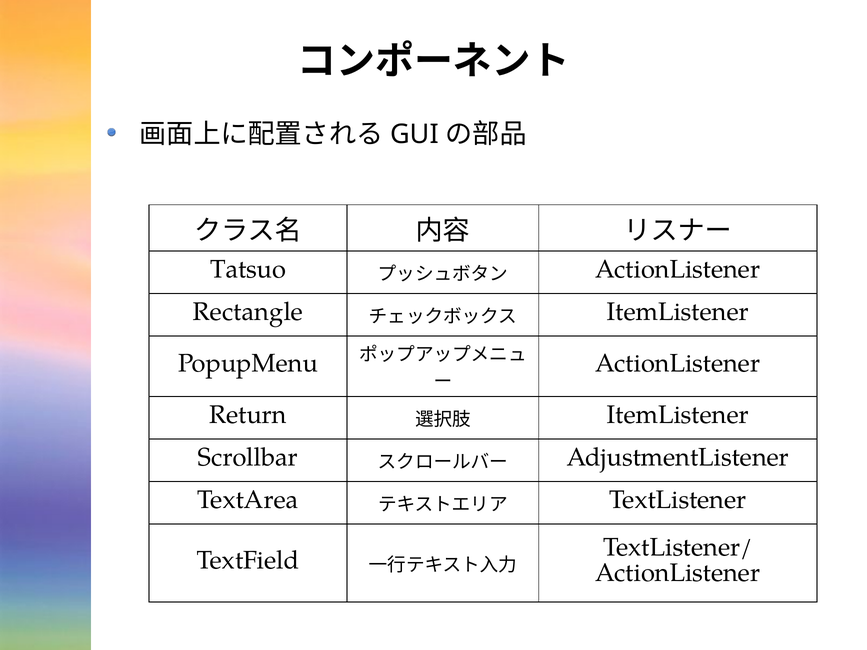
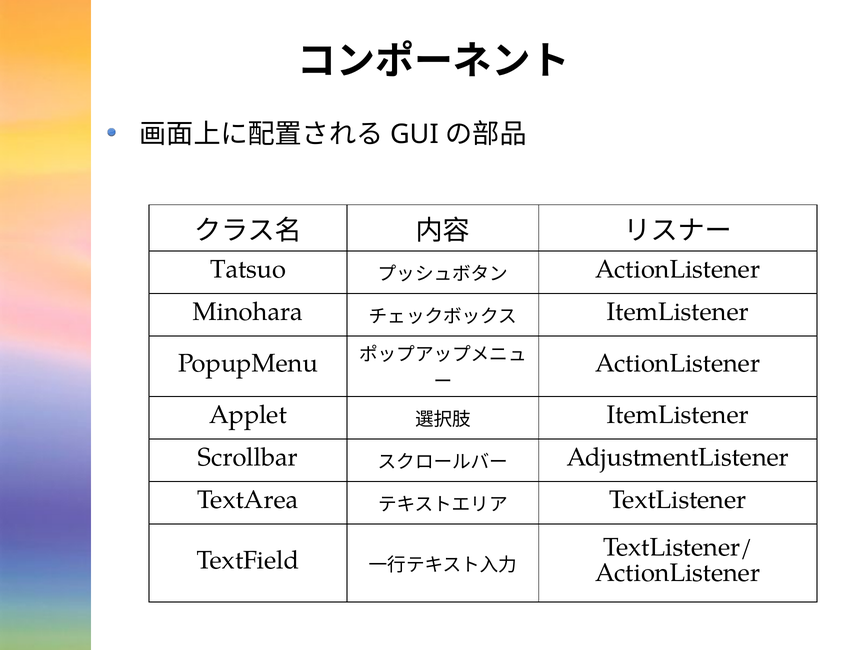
Rectangle: Rectangle -> Minohara (248, 312)
Return: Return -> Applet (248, 415)
